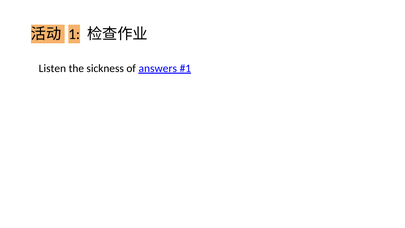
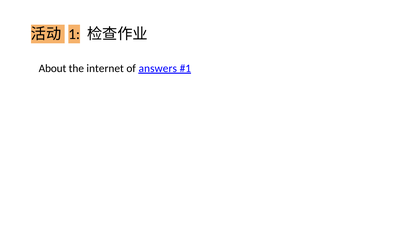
Listen: Listen -> About (52, 68)
sickness: sickness -> internet (105, 68)
